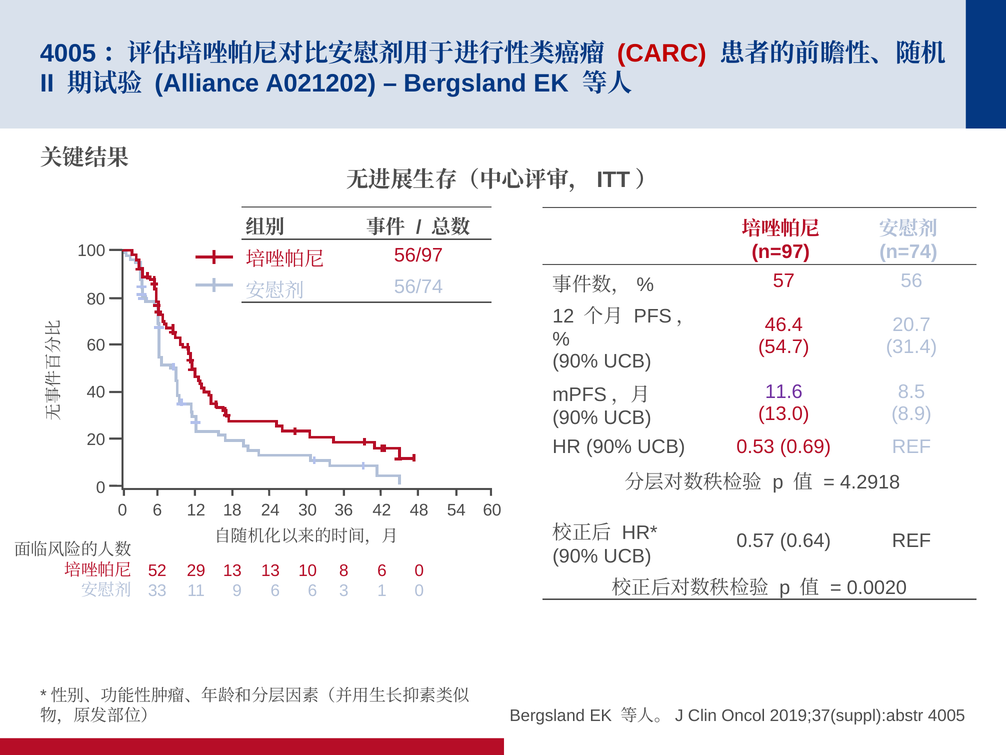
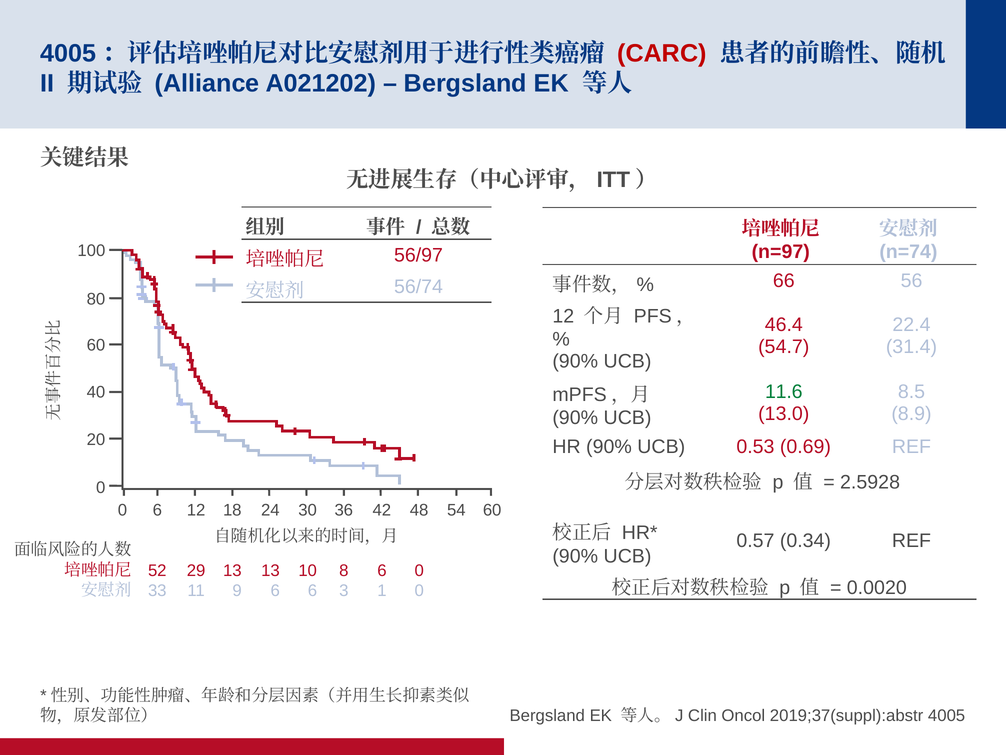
57: 57 -> 66 (784, 280)
20.7: 20.7 -> 22.4 (912, 324)
11.6 colour: purple -> green (784, 392)
4.2918: 4.2918 -> 2.5928 (870, 482)
0.64: 0.64 -> 0.34 (805, 540)
